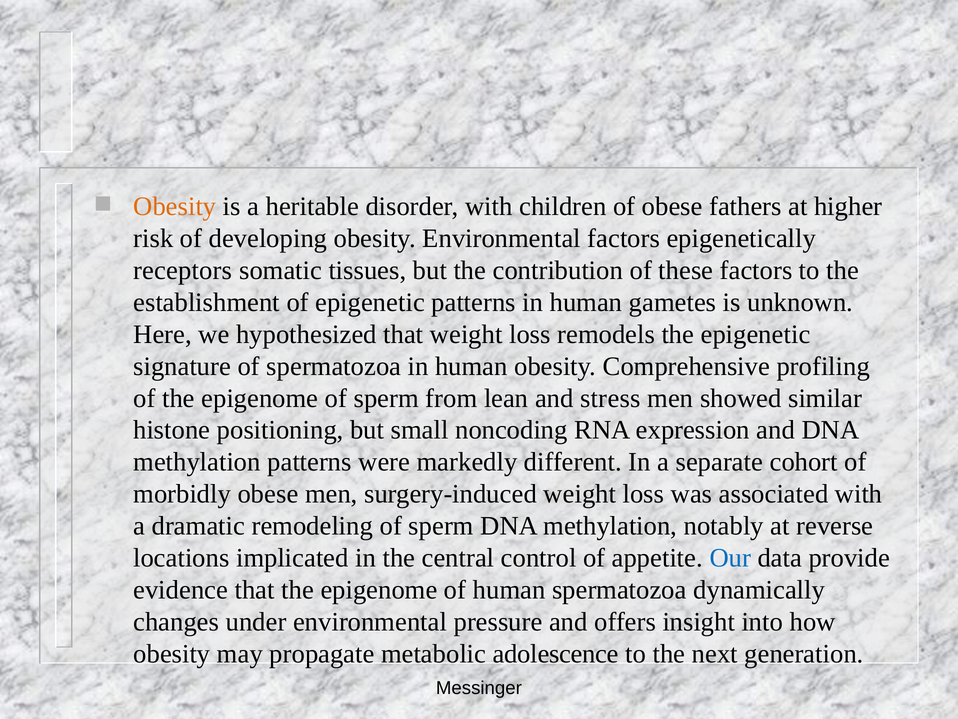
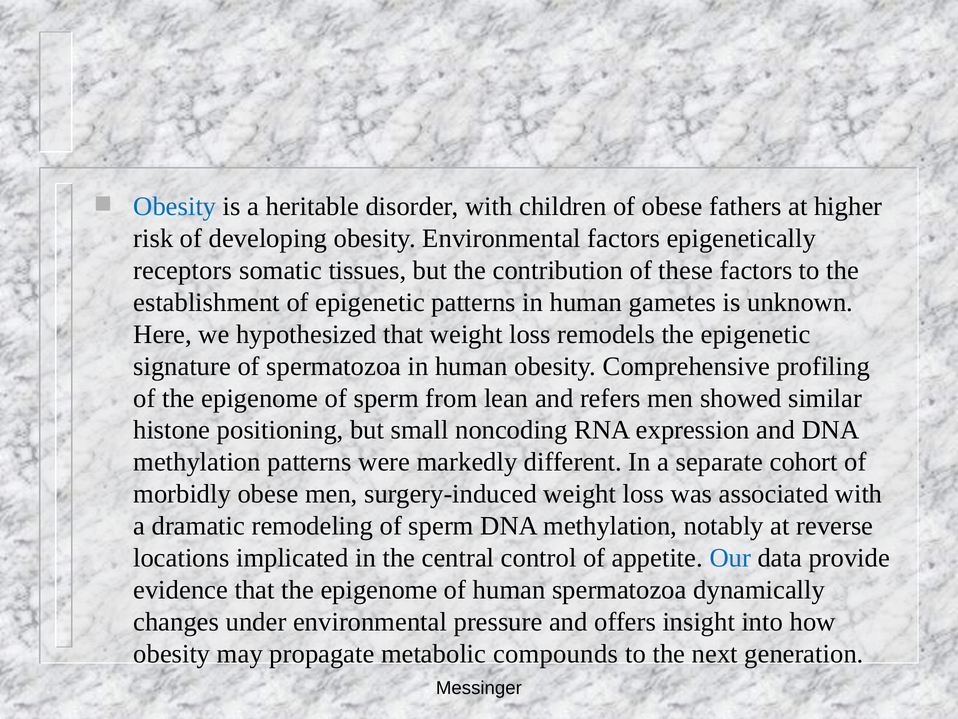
Obesity colour: orange -> blue (175, 206)
stress: stress -> refers (610, 398)
adolescence: adolescence -> compounds (556, 654)
